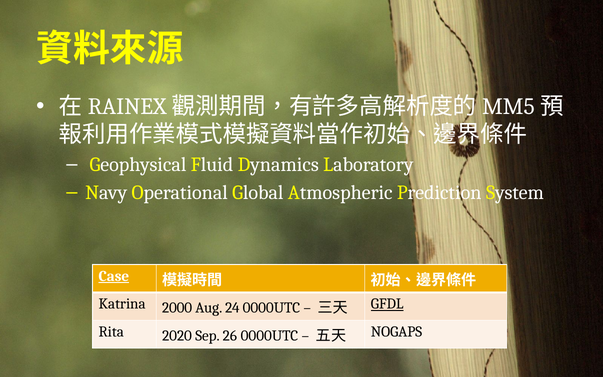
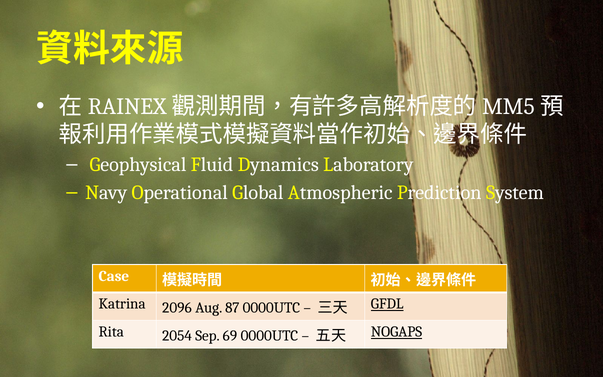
Case underline: present -> none (114, 276)
2000: 2000 -> 2096 (177, 308)
24: 24 -> 87 (232, 308)
2020: 2020 -> 2054 (177, 336)
26: 26 -> 69 (230, 336)
NOGAPS underline: none -> present (396, 332)
